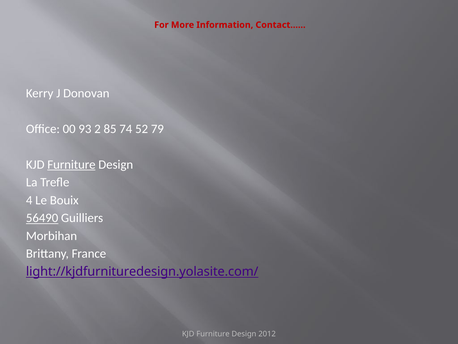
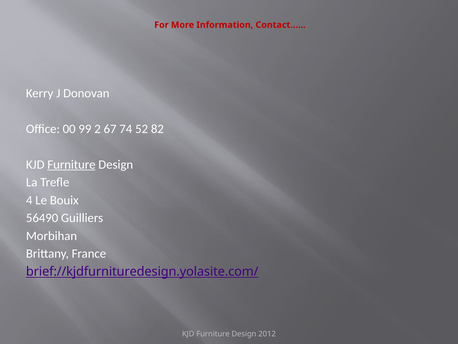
93: 93 -> 99 (85, 129)
85: 85 -> 67 (110, 129)
79: 79 -> 82 (157, 129)
56490 underline: present -> none (42, 218)
light://kjdfurnituredesign.yolasite.com/: light://kjdfurnituredesign.yolasite.com/ -> brief://kjdfurnituredesign.yolasite.com/ (142, 271)
